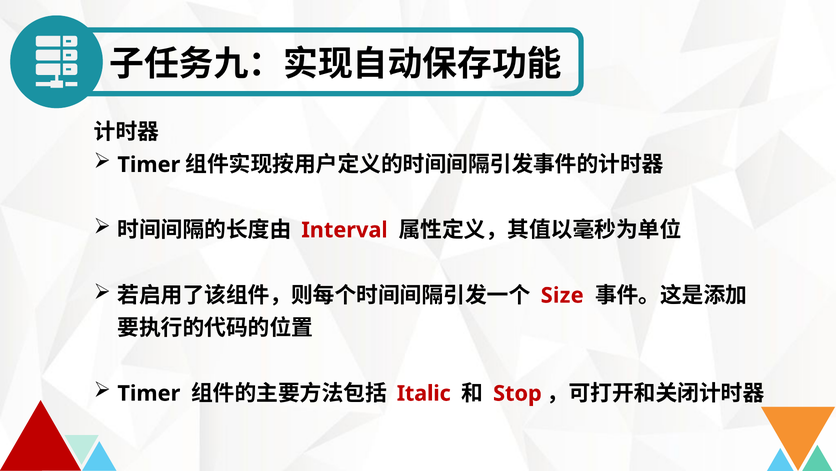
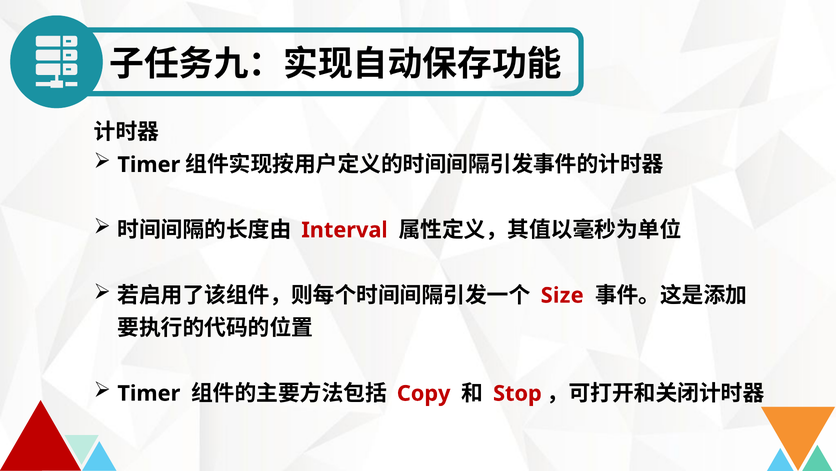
Italic: Italic -> Copy (424, 393)
